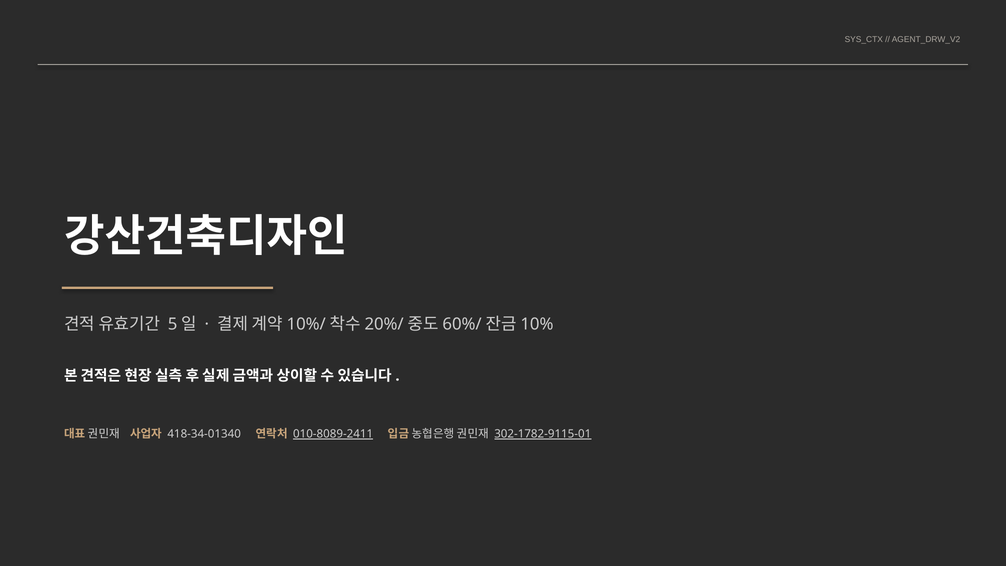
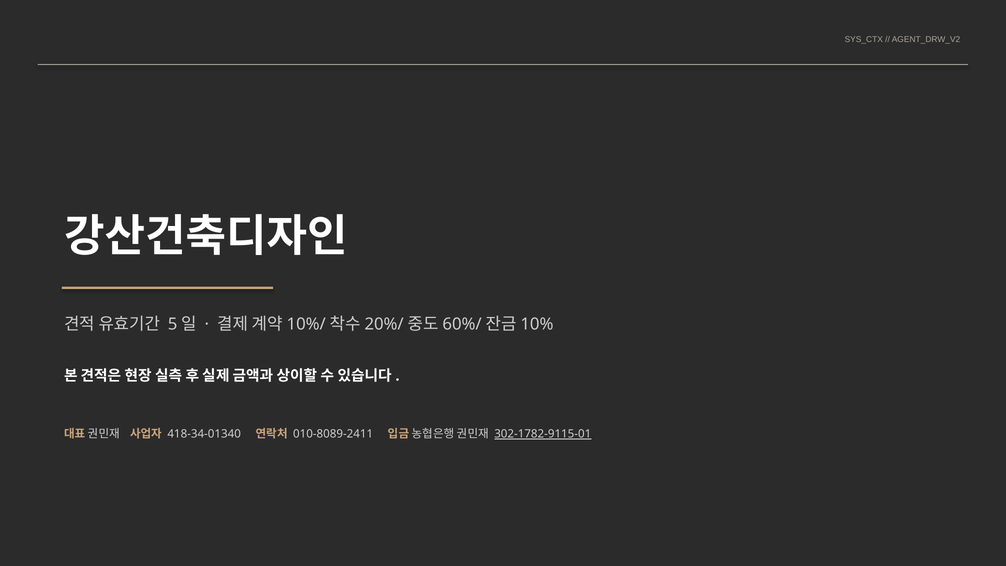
010-8089-2411 underline: present -> none (333, 434)
